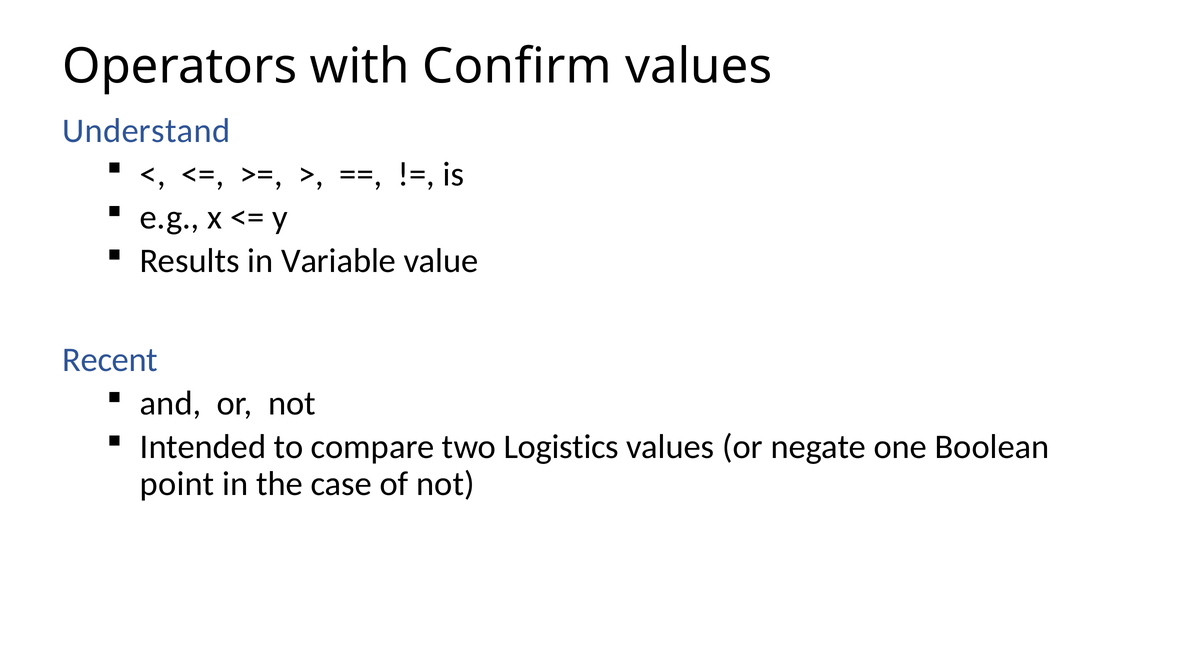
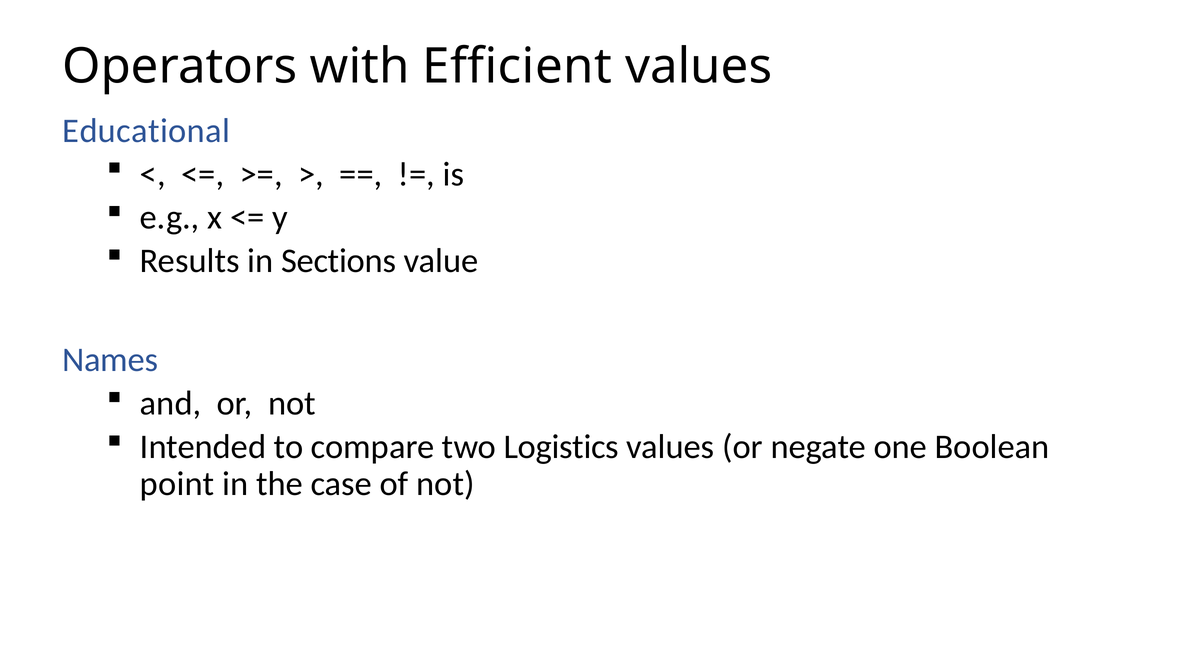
Confirm: Confirm -> Efficient (517, 66)
Understand: Understand -> Educational (146, 131)
Variable: Variable -> Sections (339, 261)
Recent: Recent -> Names (110, 360)
